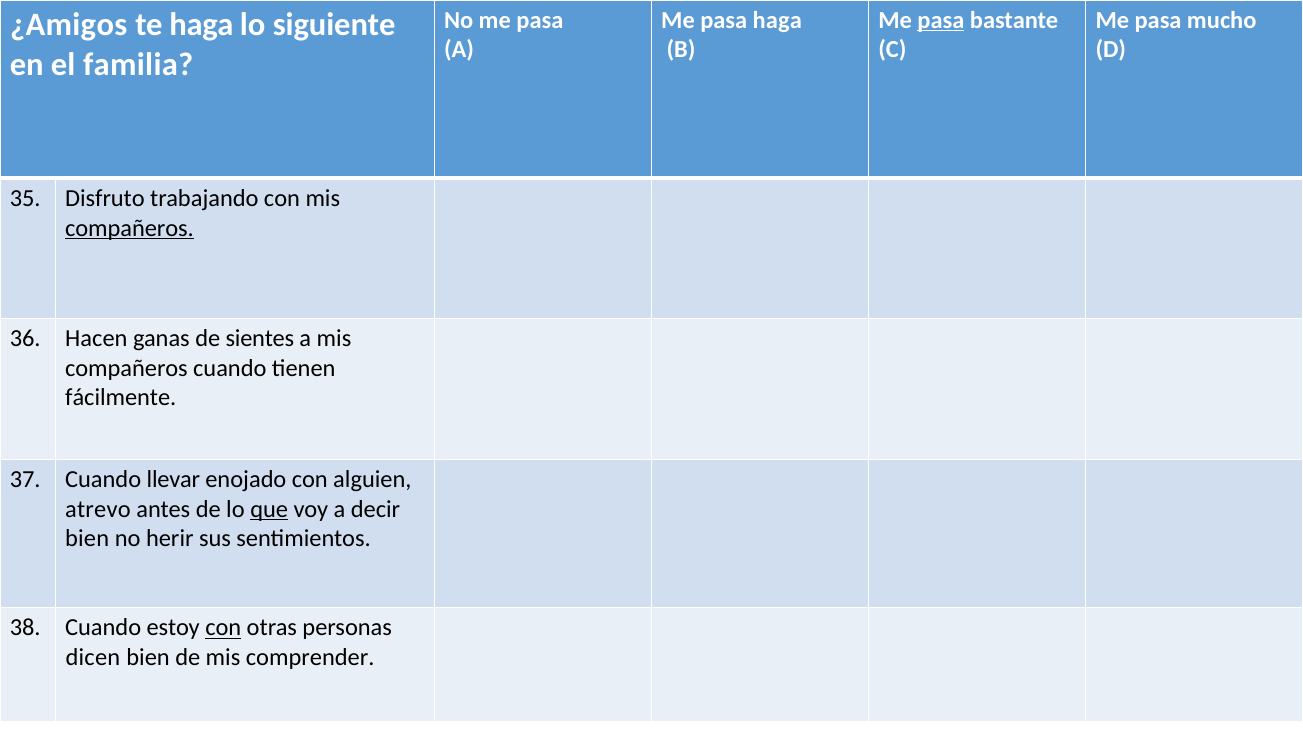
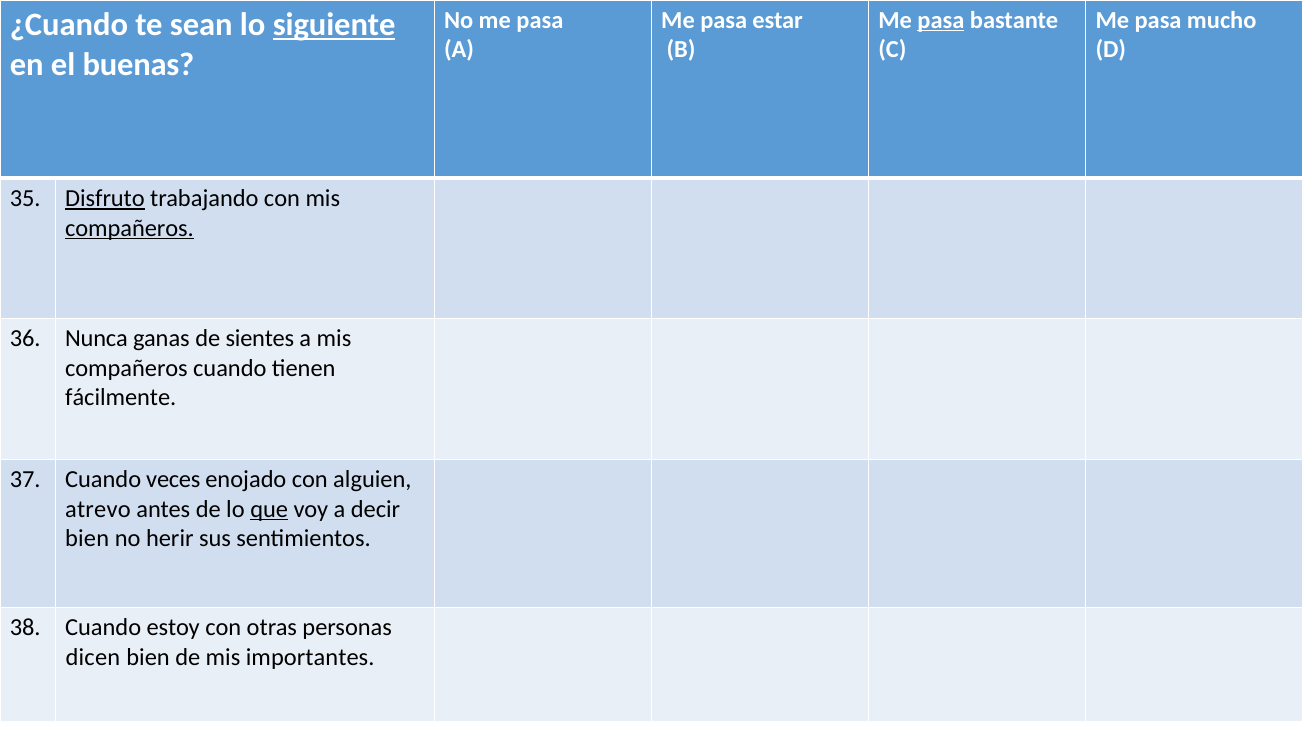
pasa haga: haga -> estar (778, 20)
¿Amigos: ¿Amigos -> ¿Cuando (69, 25)
te haga: haga -> sean (201, 25)
siguiente underline: none -> present (334, 25)
familia: familia -> buenas (138, 65)
Disfruto underline: none -> present (105, 198)
Hacen: Hacen -> Nunca (96, 338)
llevar: llevar -> veces (173, 479)
con underline: present -> none (223, 628)
comprender: comprender -> importantes (310, 658)
